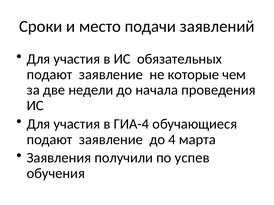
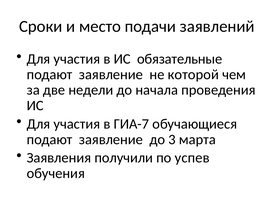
обязательных: обязательных -> обязательные (180, 59)
которые: которые -> которой (193, 75)
ГИА-4: ГИА-4 -> ГИА-7 (131, 124)
4: 4 -> 3 (172, 140)
